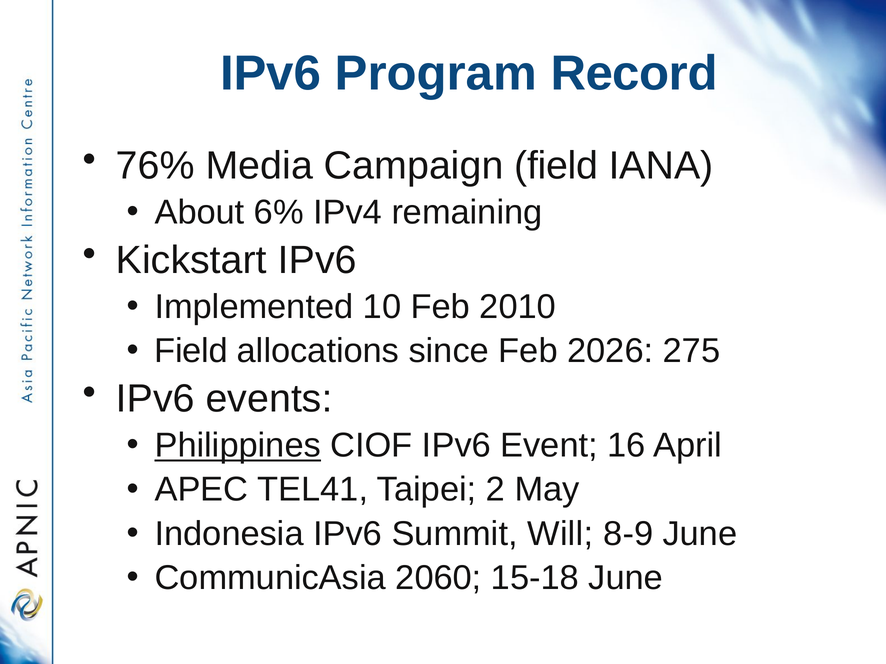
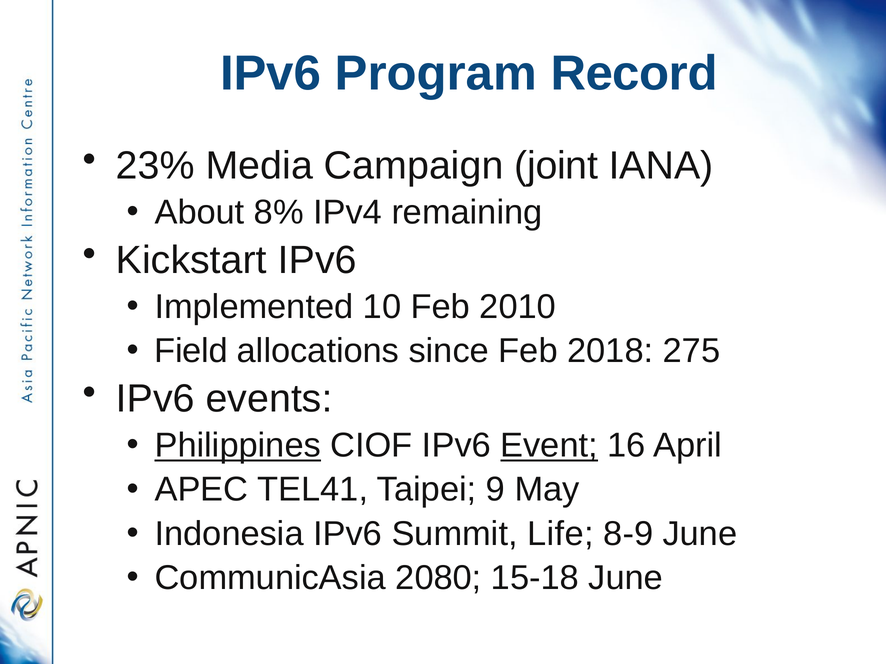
76%: 76% -> 23% (155, 166)
Campaign field: field -> joint (556, 166)
6%: 6% -> 8% (279, 213)
2026: 2026 -> 2018 (610, 351)
Event underline: none -> present (549, 446)
2: 2 -> 9 (496, 490)
Will: Will -> Life (560, 534)
2060: 2060 -> 2080 (438, 578)
